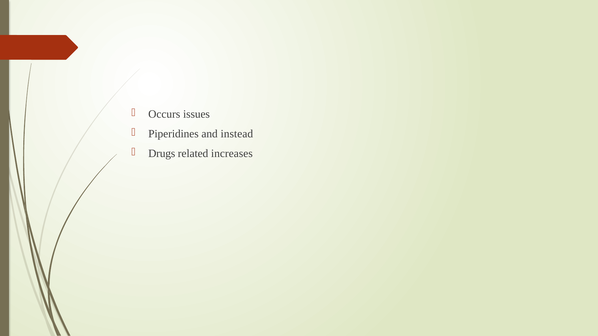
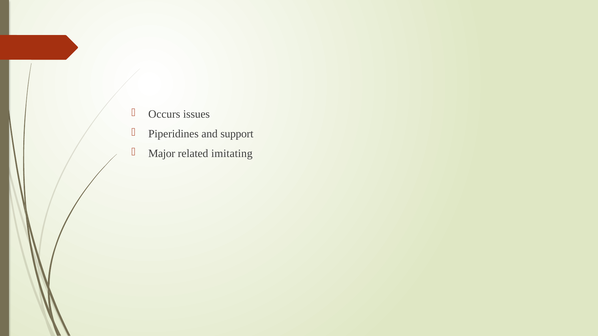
instead: instead -> support (237, 134)
Drugs: Drugs -> Major (162, 154)
increases: increases -> imitating (232, 154)
